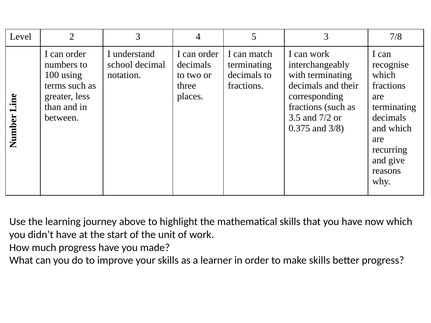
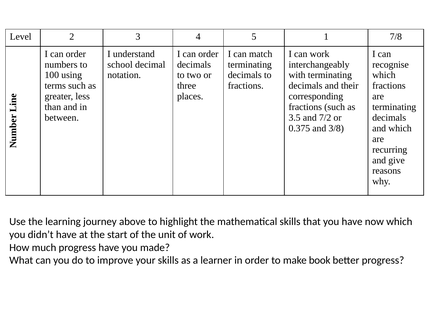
5 3: 3 -> 1 (326, 37)
make skills: skills -> book (320, 261)
